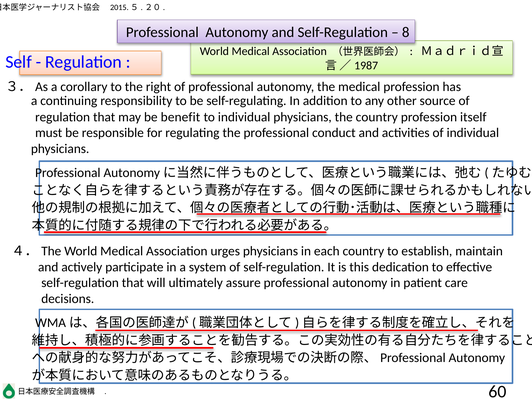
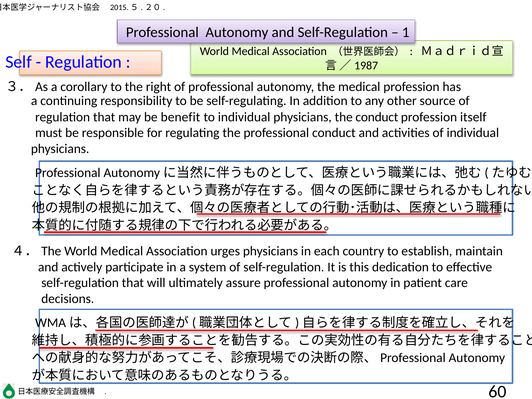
8: 8 -> 1 (406, 32)
the country: country -> conduct (377, 117)
